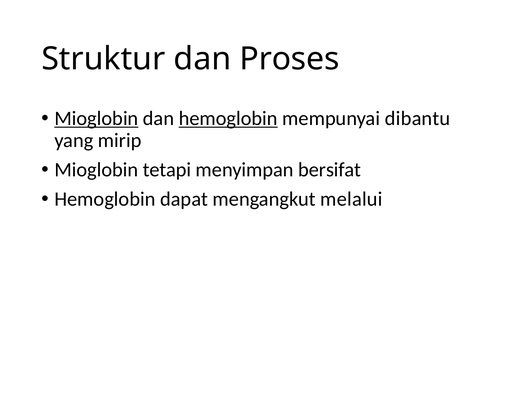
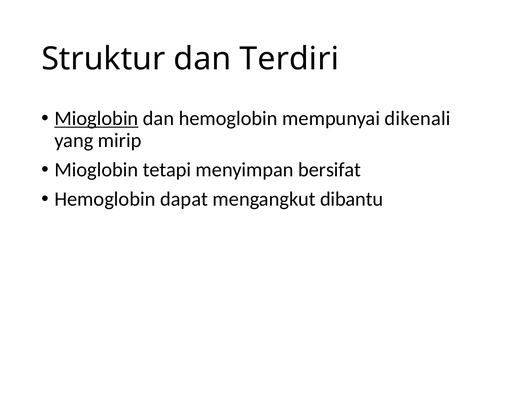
Proses: Proses -> Terdiri (289, 59)
hemoglobin underline: present -> none (228, 118)
dibantu: dibantu -> dikenali (418, 118)
melalui: melalui -> dibantu (352, 199)
